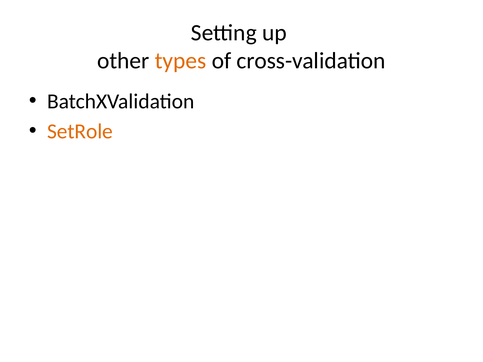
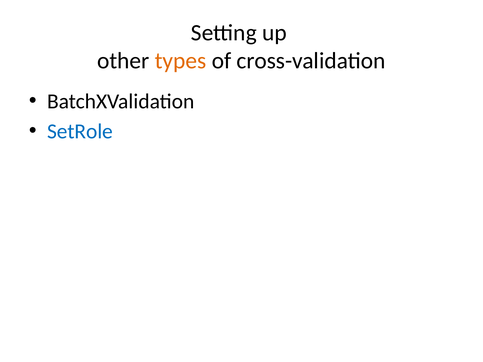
SetRole colour: orange -> blue (80, 131)
